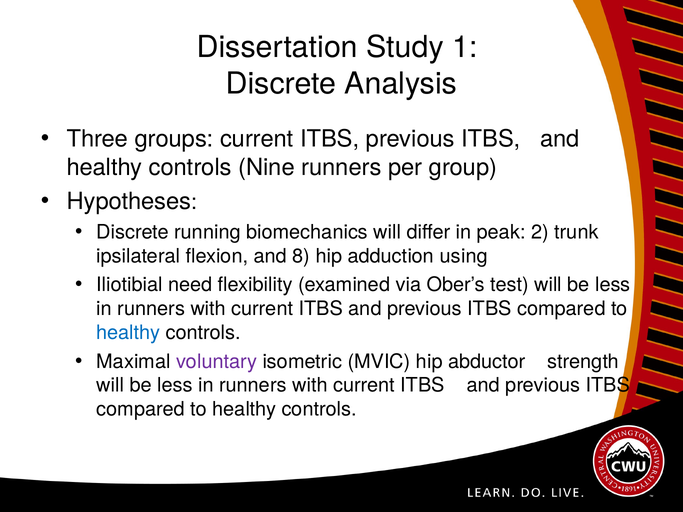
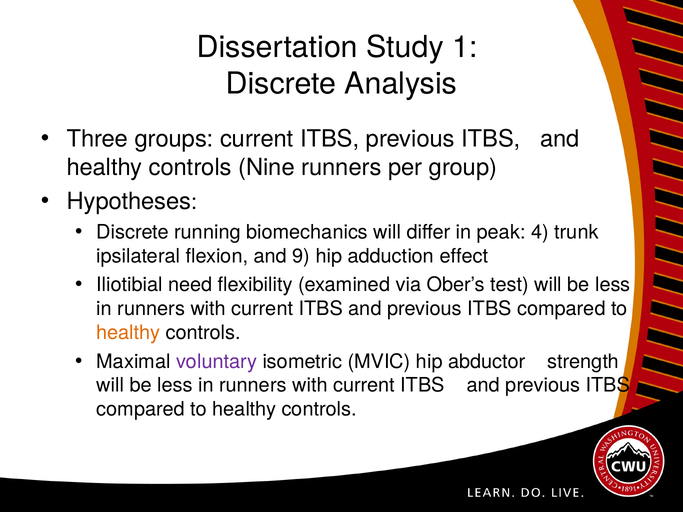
2: 2 -> 4 (540, 232)
8: 8 -> 9 (301, 256)
using: using -> effect (464, 256)
healthy colour: blue -> orange (128, 333)
